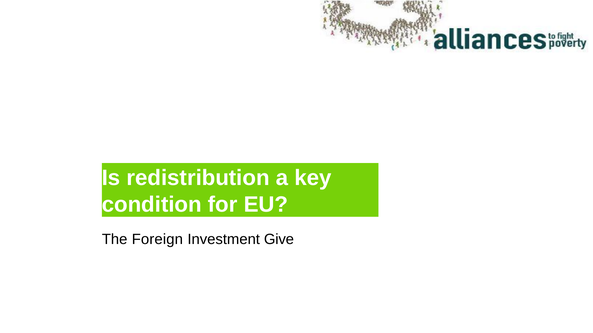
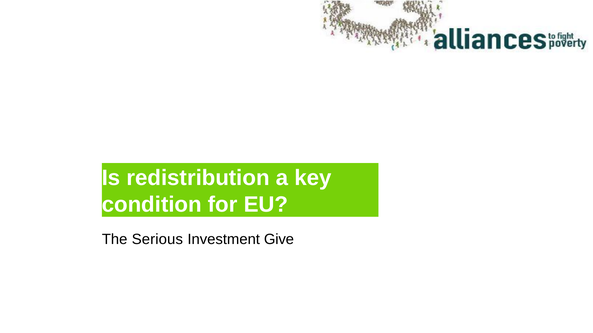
Foreign: Foreign -> Serious (157, 240)
